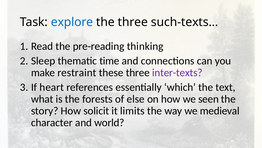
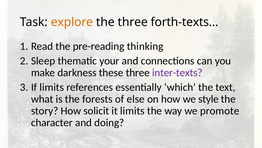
explore colour: blue -> orange (72, 22)
such-texts…: such-texts… -> forth-texts… (185, 22)
time: time -> your (109, 61)
restraint: restraint -> darkness (77, 72)
If heart: heart -> limits (52, 87)
seen: seen -> style (208, 99)
medieval: medieval -> promote (220, 110)
world: world -> doing (109, 122)
